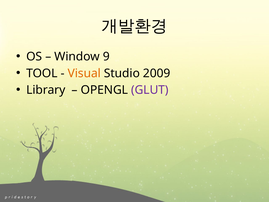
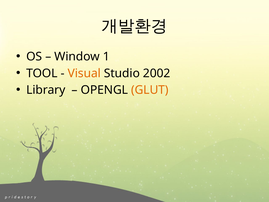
9: 9 -> 1 (106, 56)
2009: 2009 -> 2002 (157, 73)
GLUT colour: purple -> orange (150, 90)
